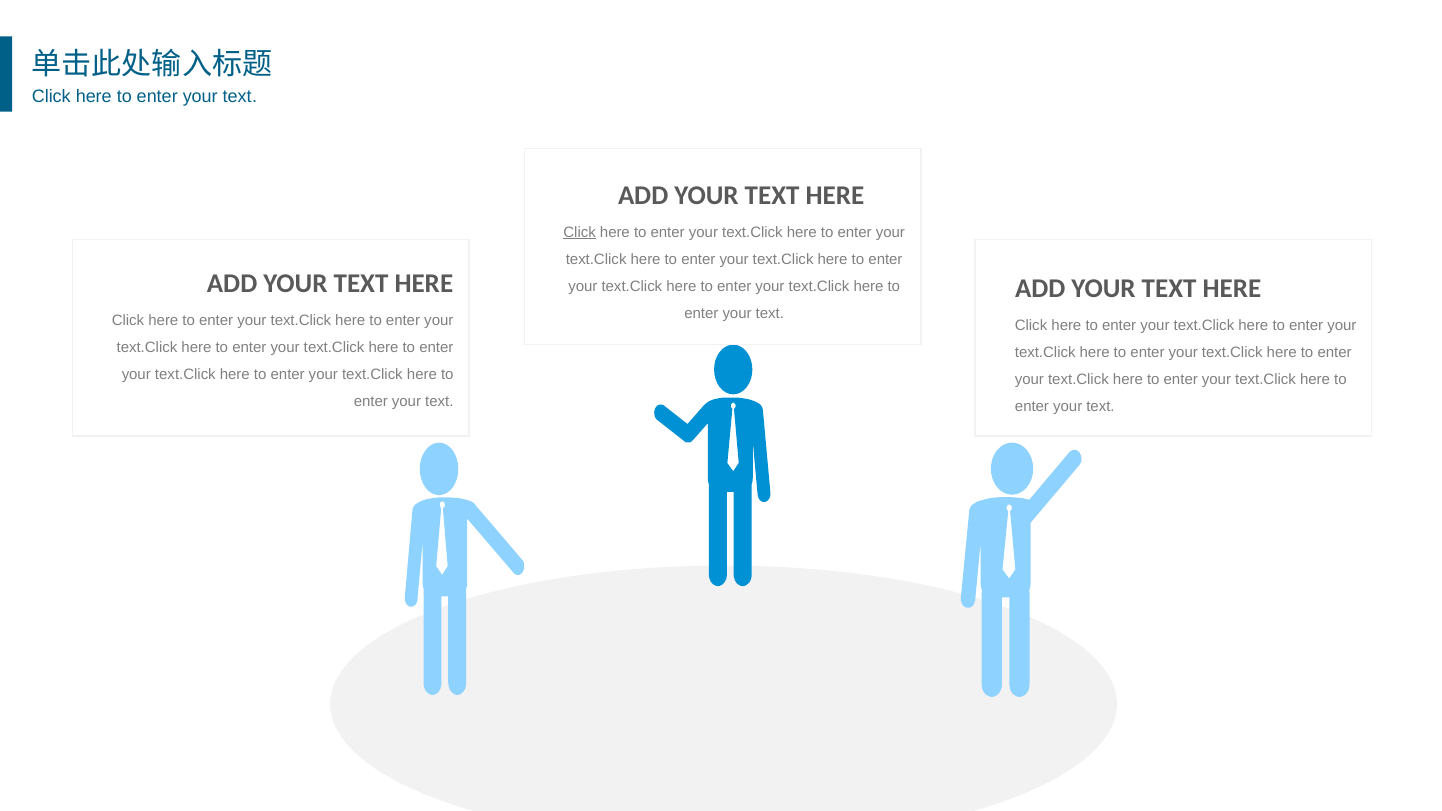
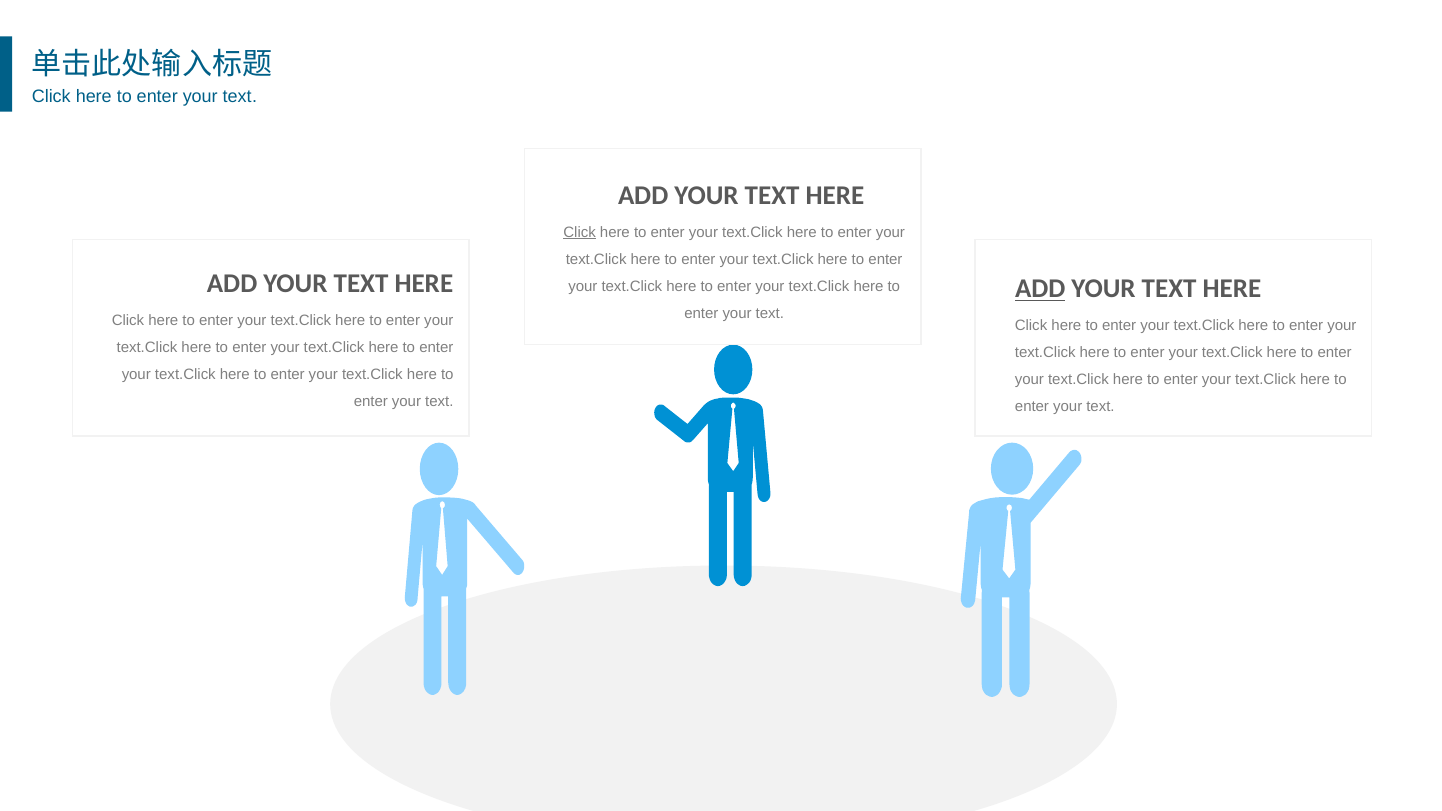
ADD underline: none -> present (1040, 289)
